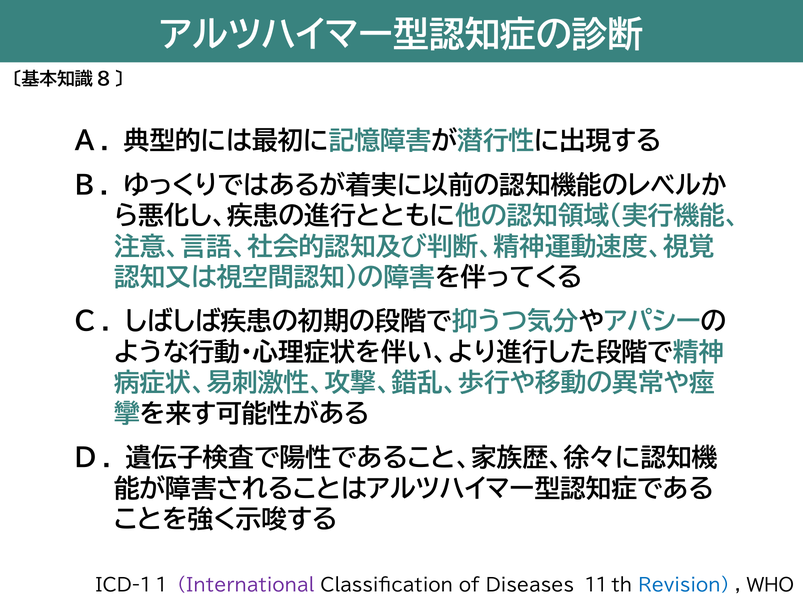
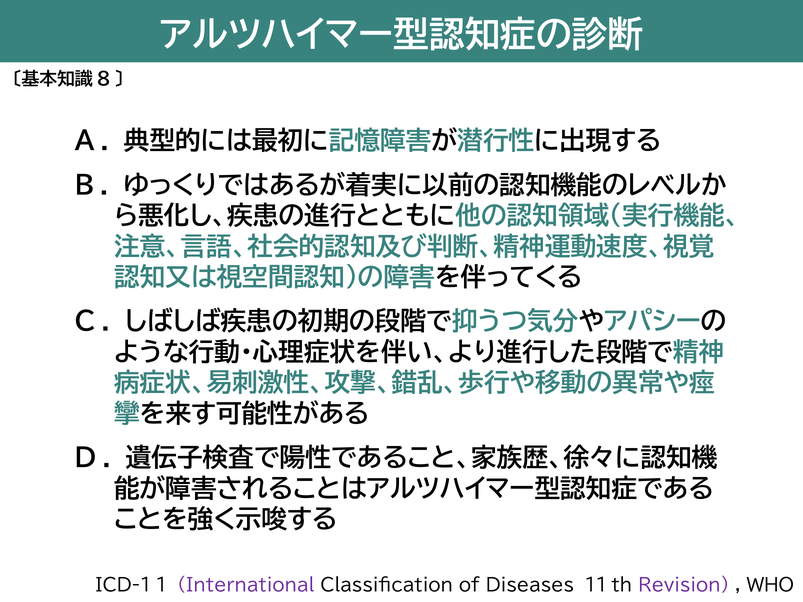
Revision colour: blue -> purple (684, 585)
